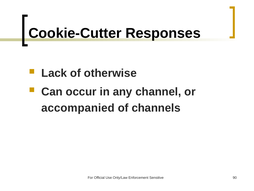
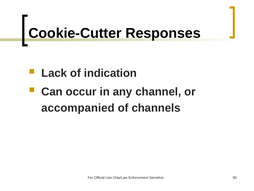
otherwise: otherwise -> indication (110, 73)
